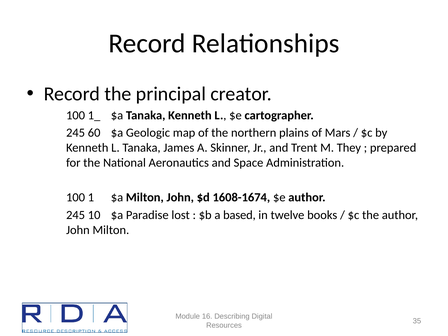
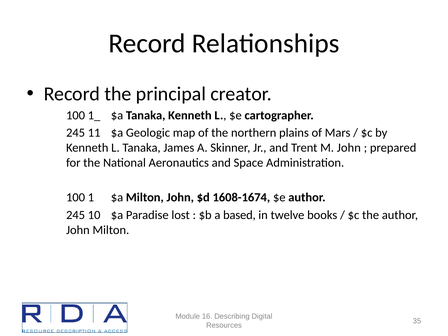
60: 60 -> 11 (94, 133)
M They: They -> John (349, 148)
